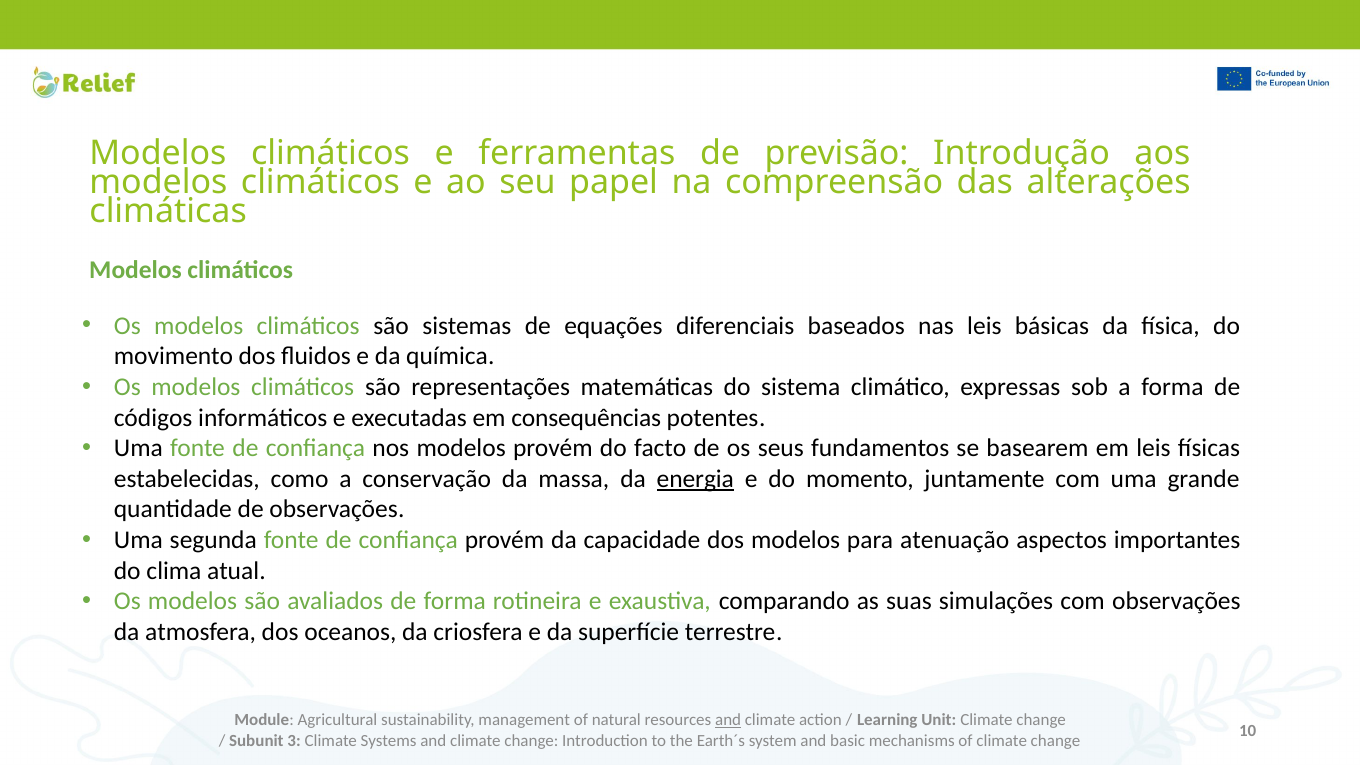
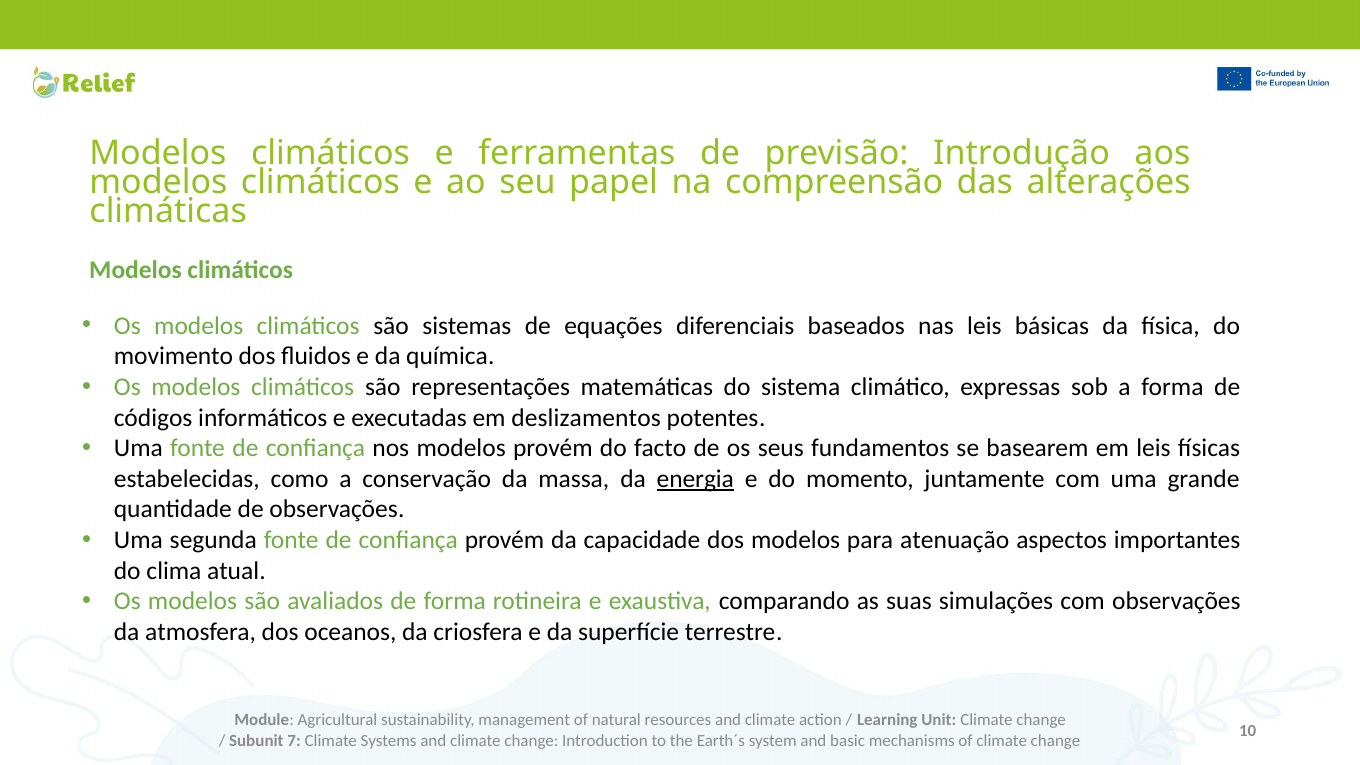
consequências: consequências -> deslizamentos (586, 418)
and underline: present -> none (728, 720)
3: 3 -> 7 (294, 741)
